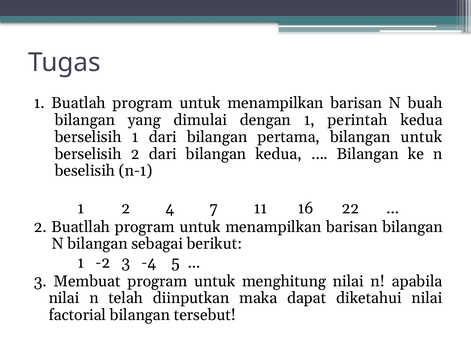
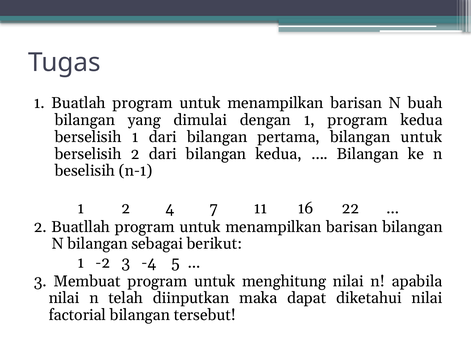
1 perintah: perintah -> program (358, 120)
